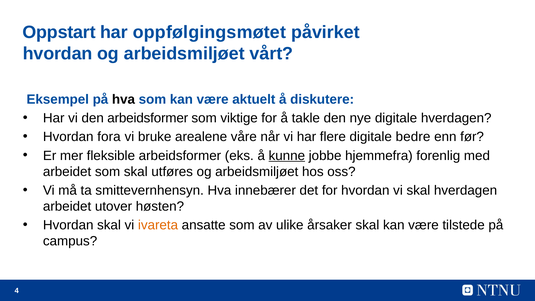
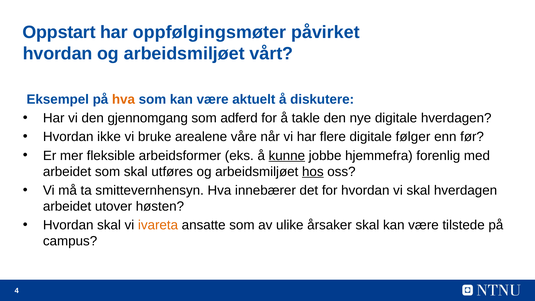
oppfølgingsmøtet: oppfølgingsmøtet -> oppfølgingsmøter (209, 32)
hva colour: black -> orange (123, 99)
den arbeidsformer: arbeidsformer -> gjennomgang (148, 118)
viktige: viktige -> adferd (239, 118)
fora: fora -> ikke (109, 137)
bedre: bedre -> følger (413, 137)
hos underline: none -> present (313, 172)
